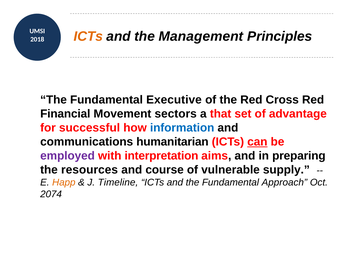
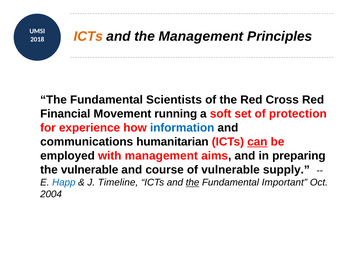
Executive: Executive -> Scientists (174, 100)
sectors: sectors -> running (176, 114)
that: that -> soft (221, 114)
advantage: advantage -> protection (298, 114)
successful: successful -> experience (90, 128)
employed colour: purple -> black (68, 156)
with interpretation: interpretation -> management (161, 156)
the resources: resources -> vulnerable (90, 170)
Happ colour: orange -> blue (64, 183)
the underline: none -> present (193, 183)
Approach: Approach -> Important (284, 183)
2074: 2074 -> 2004 (51, 194)
